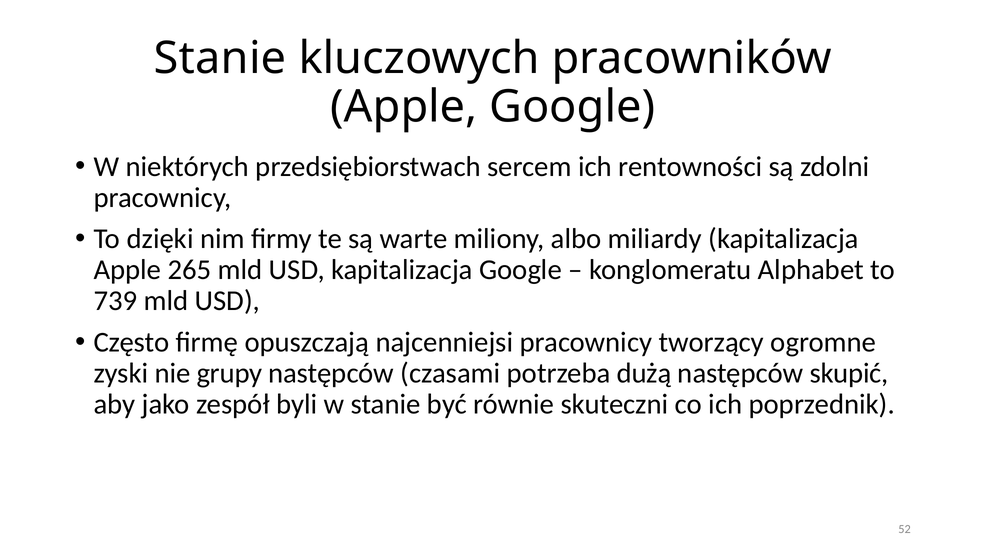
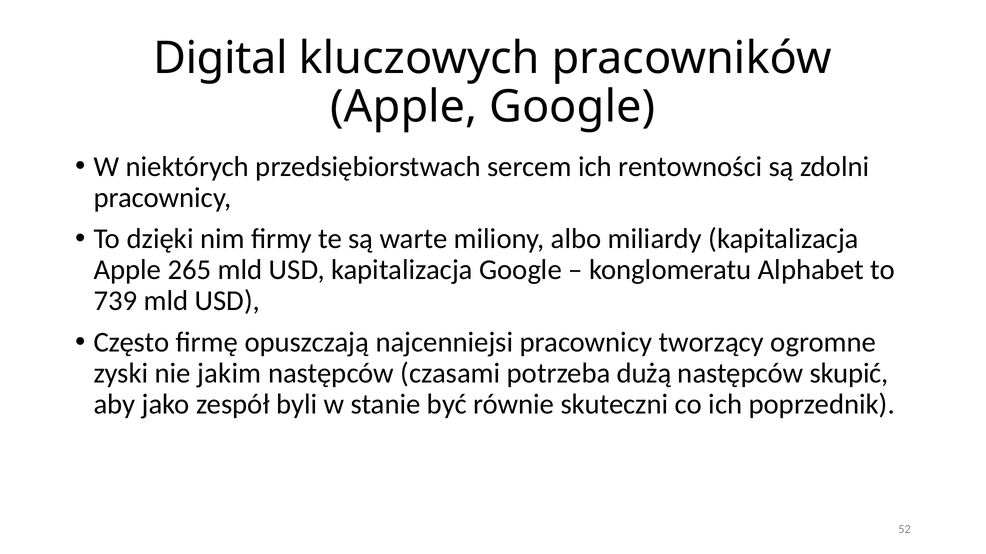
Stanie: Stanie -> Digital (220, 58)
grupy: grupy -> jakim (229, 374)
